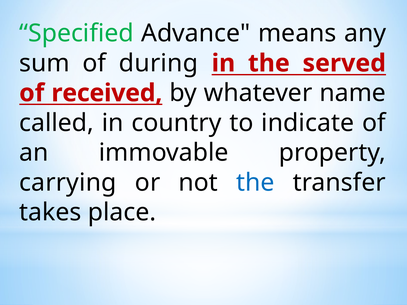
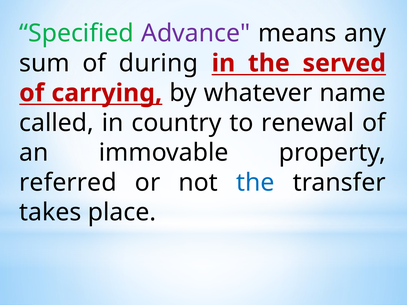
Advance colour: black -> purple (196, 33)
received: received -> carrying (107, 93)
indicate: indicate -> renewal (308, 123)
carrying: carrying -> referred (68, 183)
